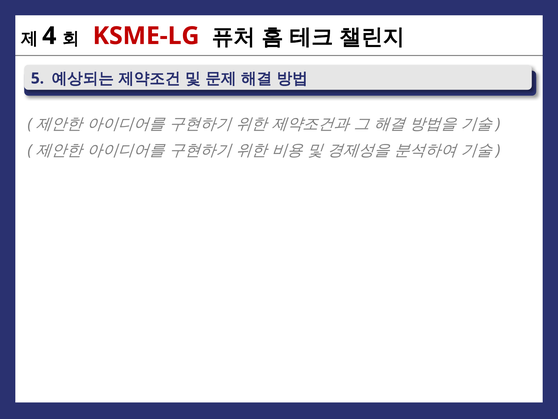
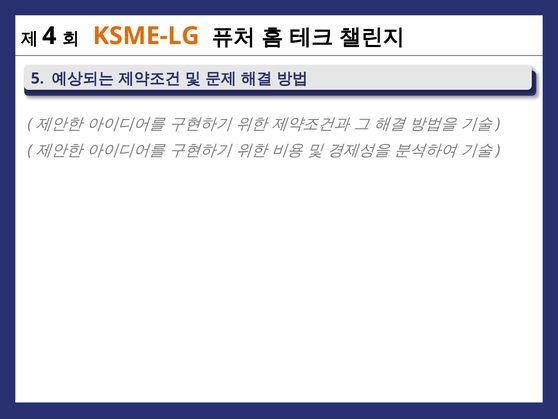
KSME-LG colour: red -> orange (146, 36)
